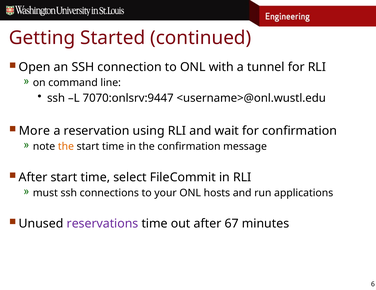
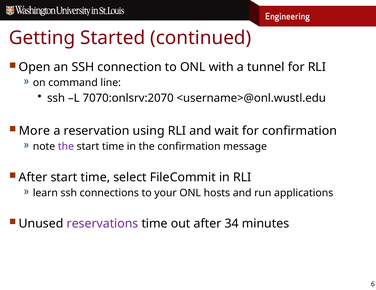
7070:onlsrv:9447: 7070:onlsrv:9447 -> 7070:onlsrv:2070 (128, 98)
the colour: orange -> purple (66, 147)
must: must -> learn (45, 193)
67: 67 -> 34 (232, 224)
